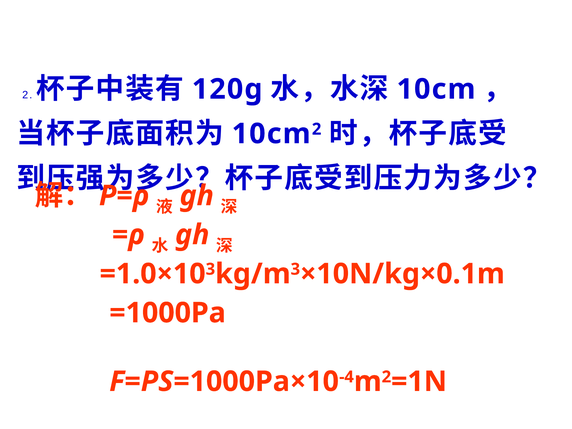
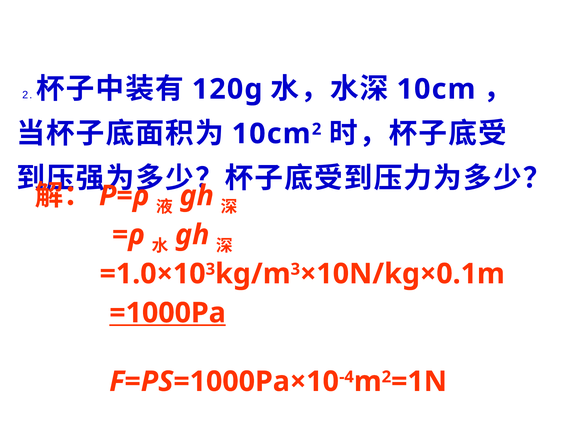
=1000Pa underline: none -> present (168, 313)
